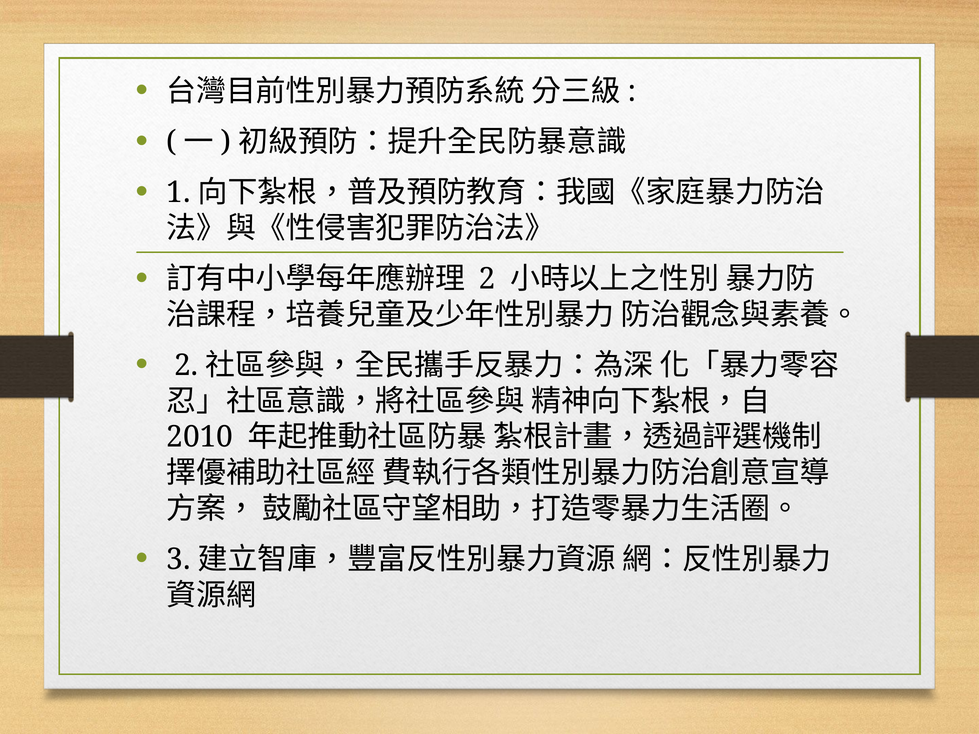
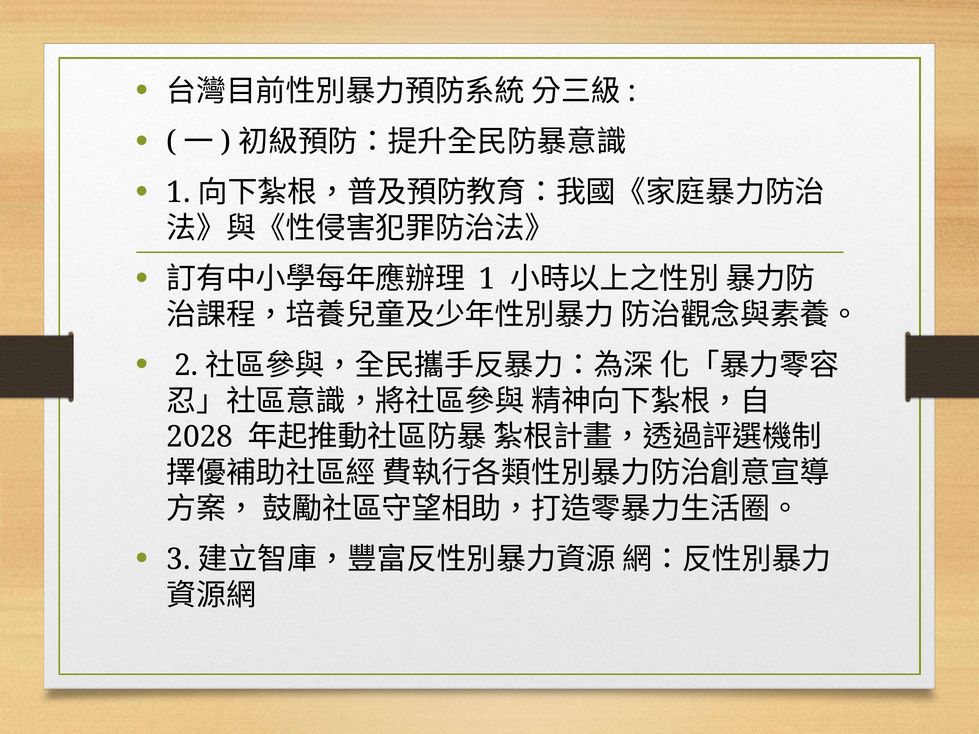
2: 2 -> 1 (487, 279)
2010: 2010 -> 2028 (200, 437)
